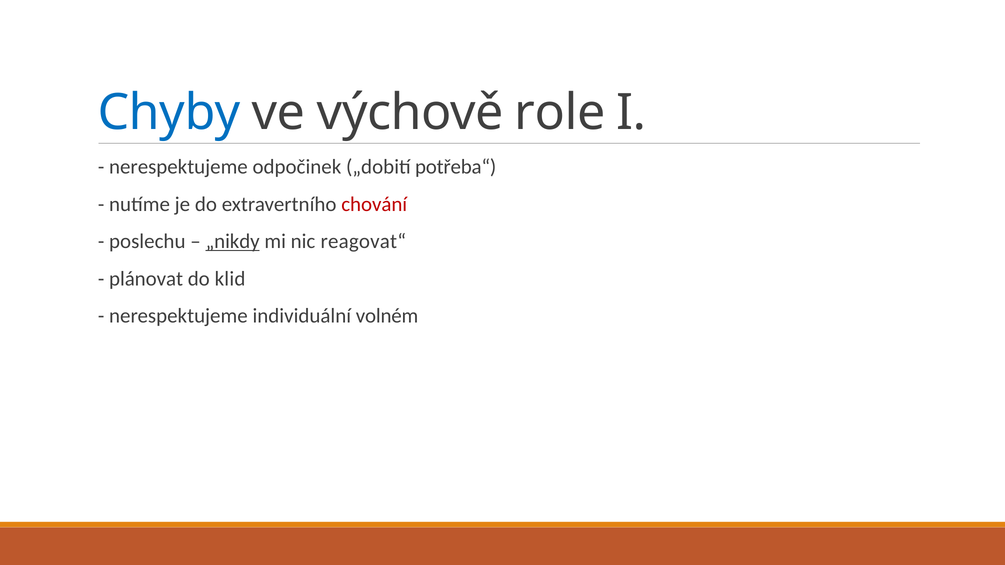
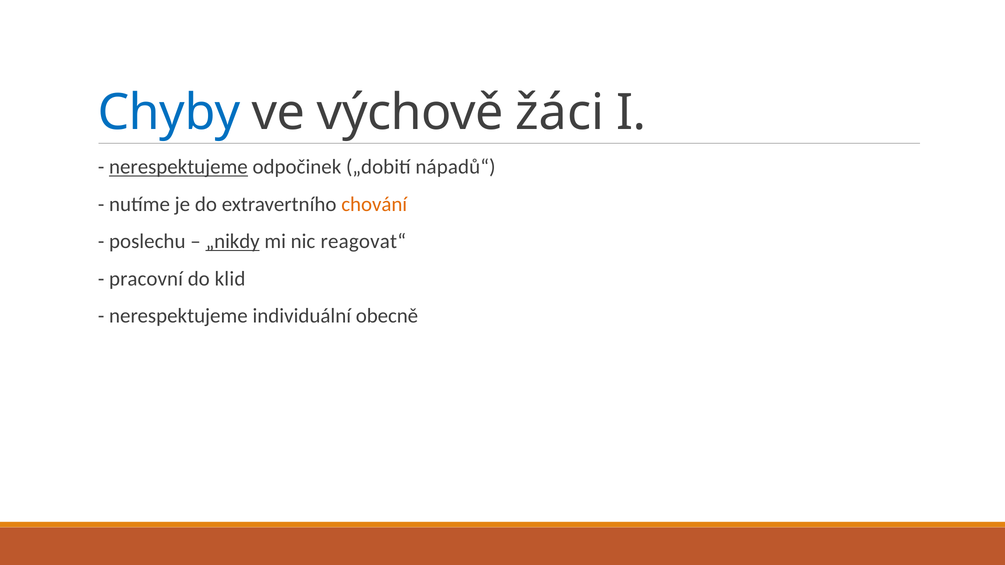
role: role -> žáci (560, 113)
nerespektujeme underline: none -> present (178, 167)
potřeba“: potřeba“ -> nápadů“ (456, 167)
chování colour: red -> orange (374, 204)
plánovat: plánovat -> pracovní (146, 279)
volném: volném -> obecně (387, 316)
